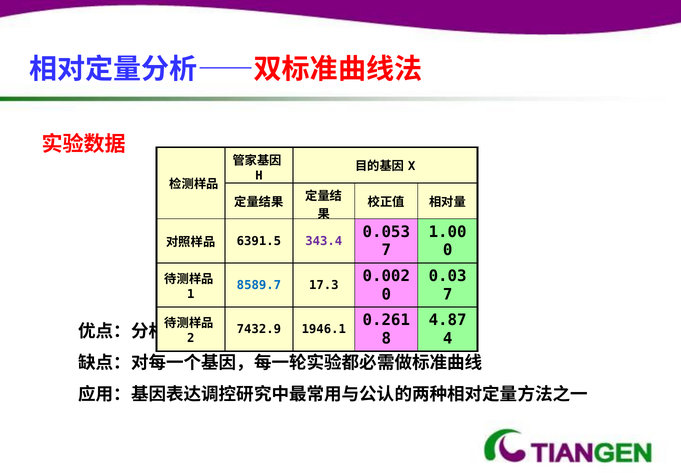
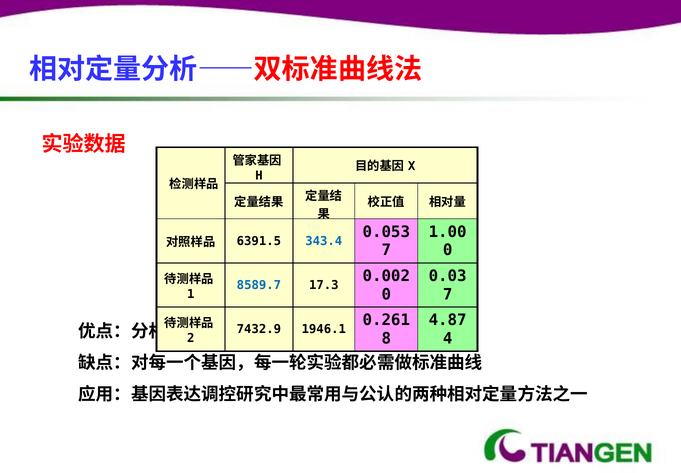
343.4 colour: purple -> blue (324, 241)
